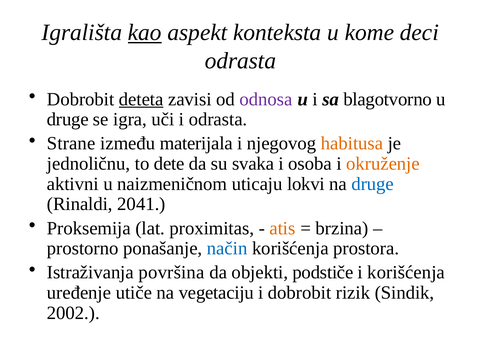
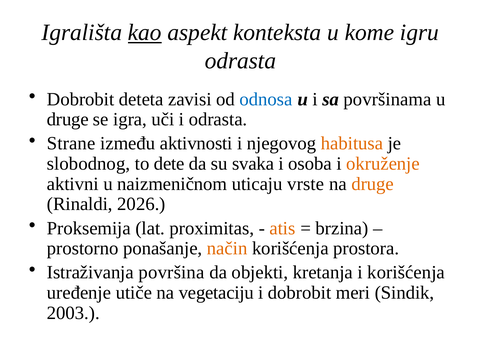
deci: deci -> igru (419, 33)
deteta underline: present -> none (141, 99)
odnosa colour: purple -> blue (266, 99)
blagotvorno: blagotvorno -> površinama (387, 99)
materijala: materijala -> aktivnosti (196, 143)
jednoličnu: jednoličnu -> slobodnog (89, 164)
lokvi: lokvi -> vrste (306, 184)
druge colour: blue -> orange (373, 184)
2041: 2041 -> 2026 (141, 204)
način colour: blue -> orange (227, 248)
podstiče: podstiče -> kretanja (323, 272)
rizik: rizik -> meri (353, 293)
2002: 2002 -> 2003 (73, 313)
